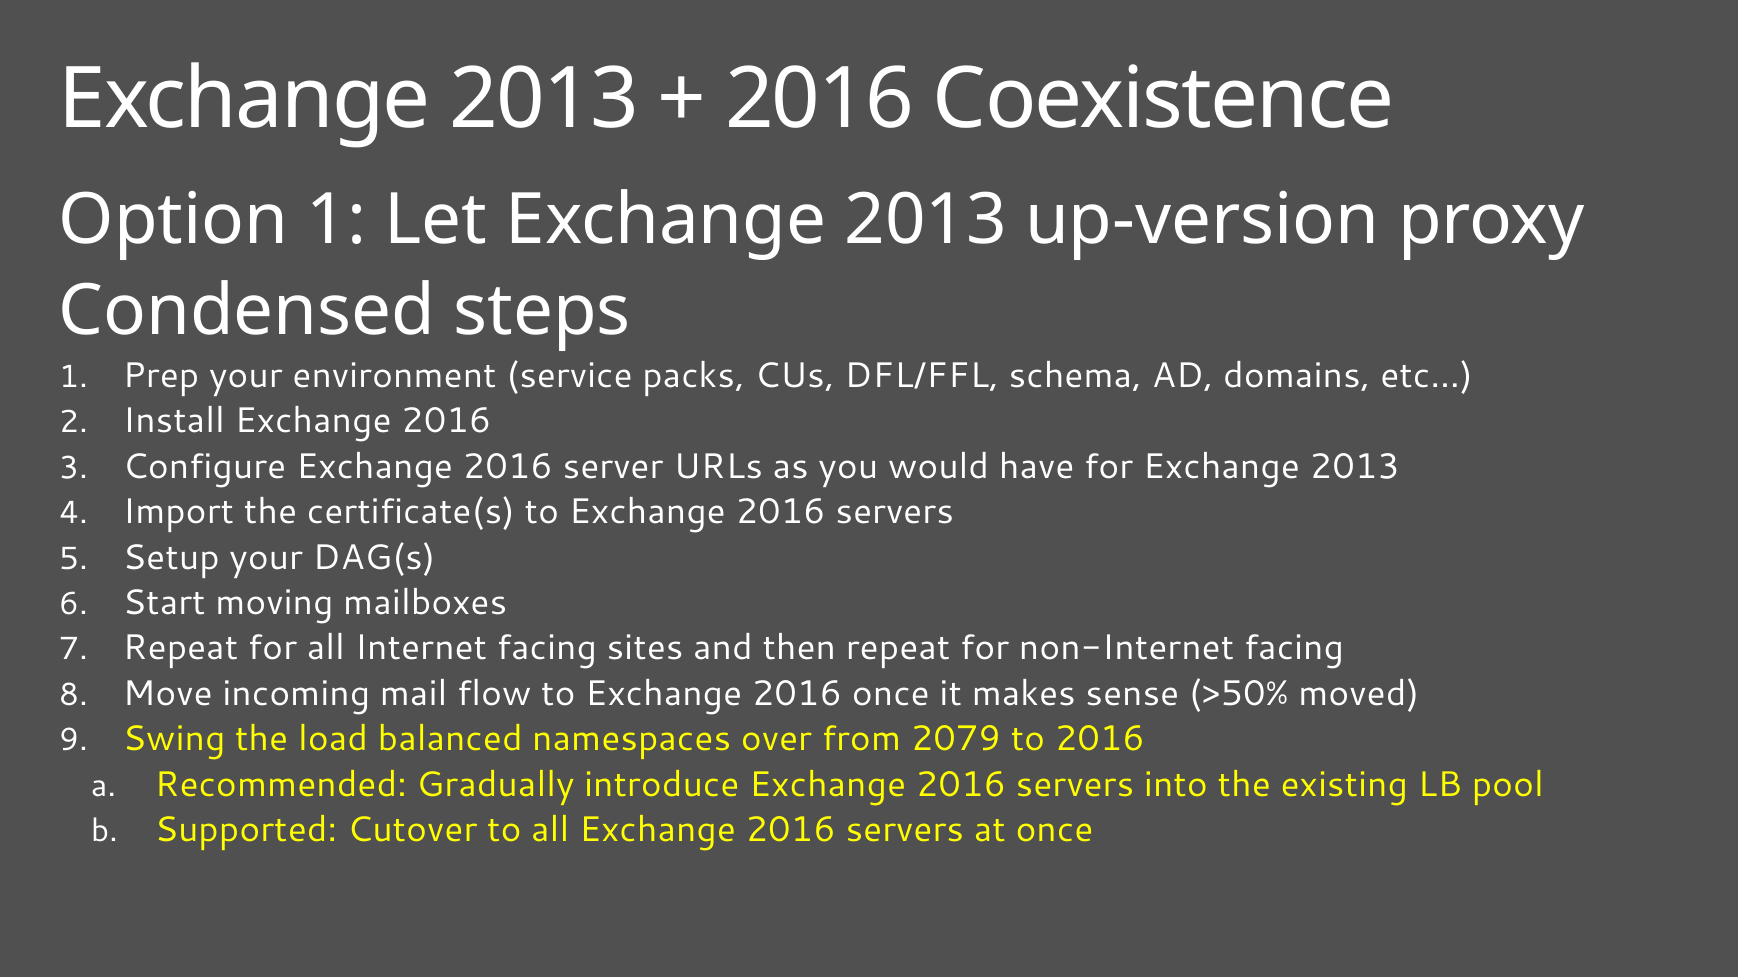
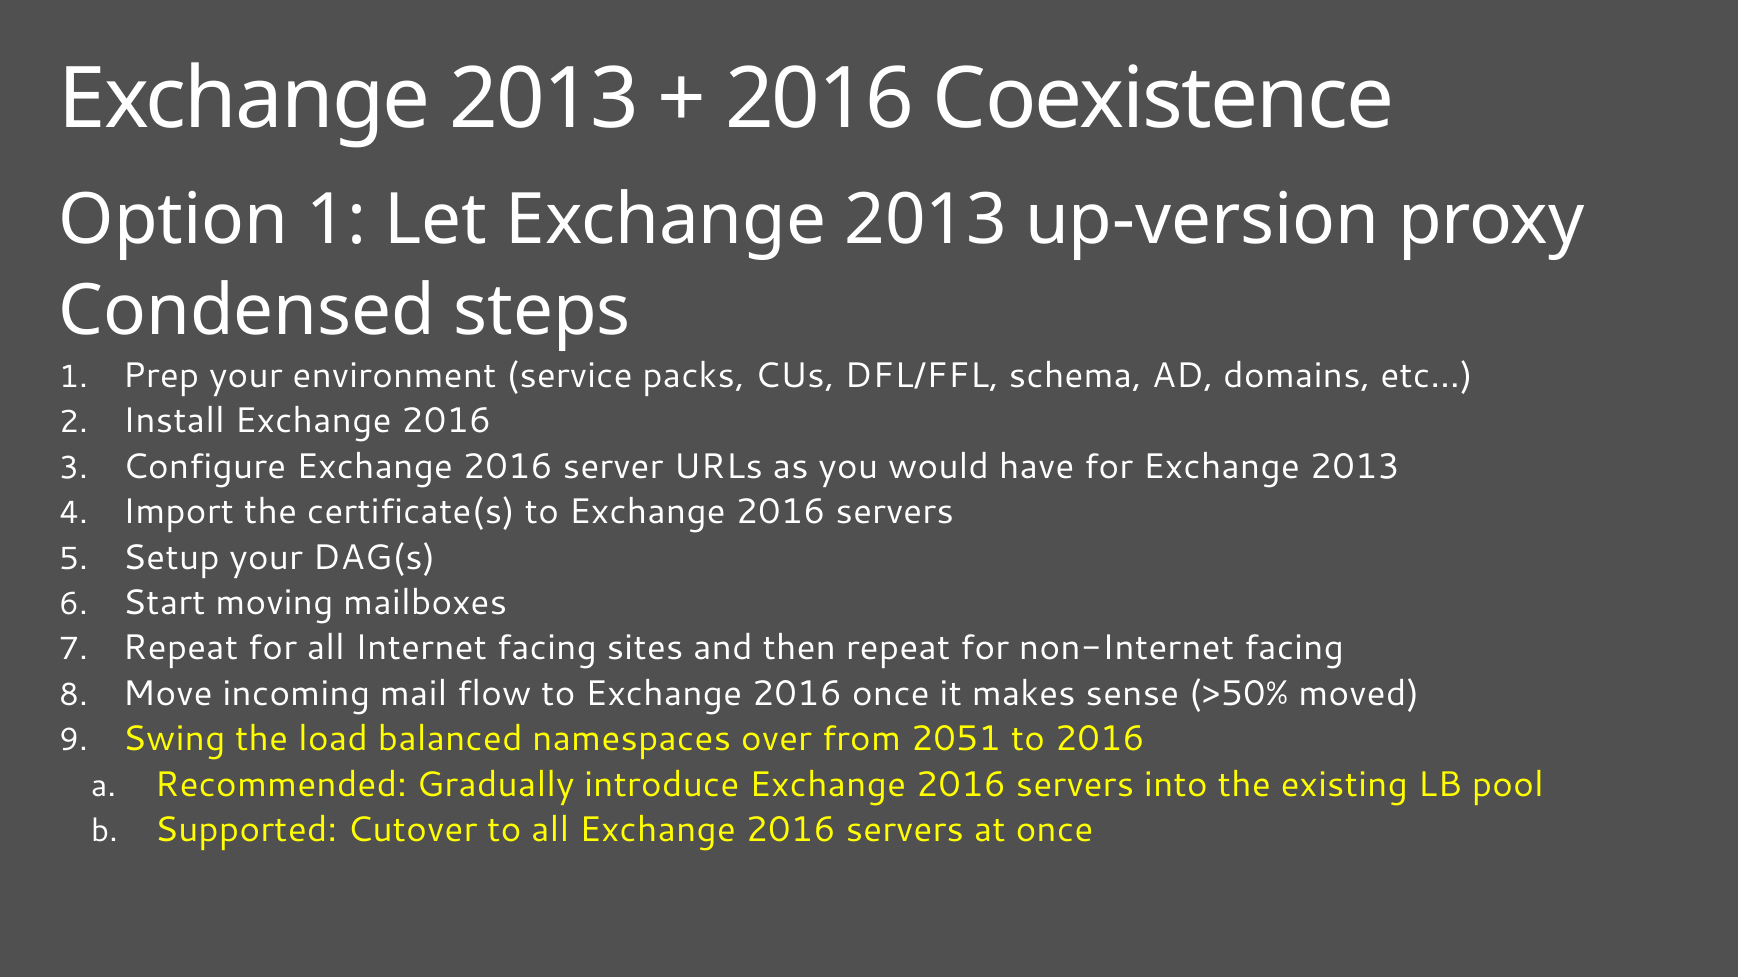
2079: 2079 -> 2051 (956, 739)
